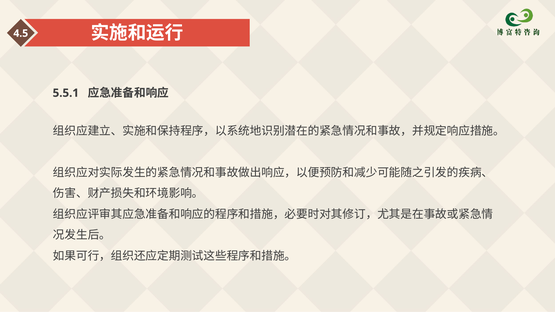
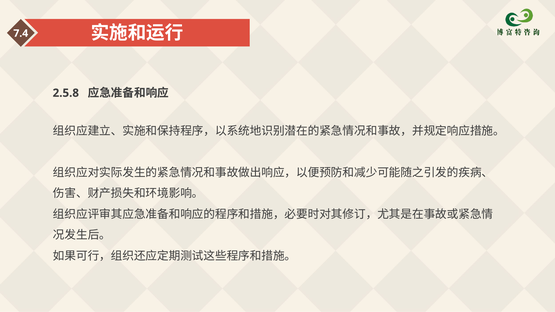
4.5: 4.5 -> 7.4 (21, 33)
5.5.1: 5.5.1 -> 2.5.8 (66, 93)
